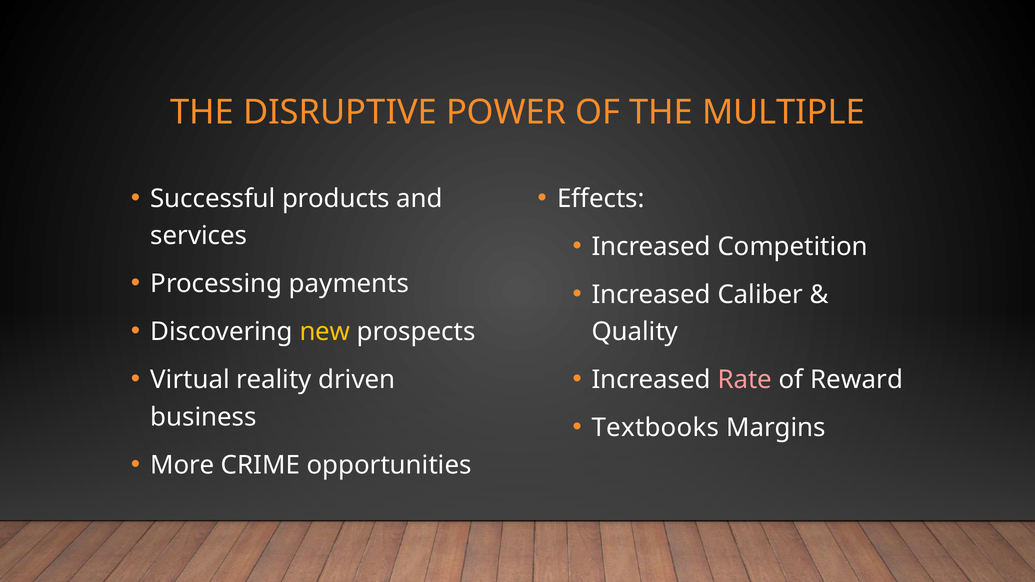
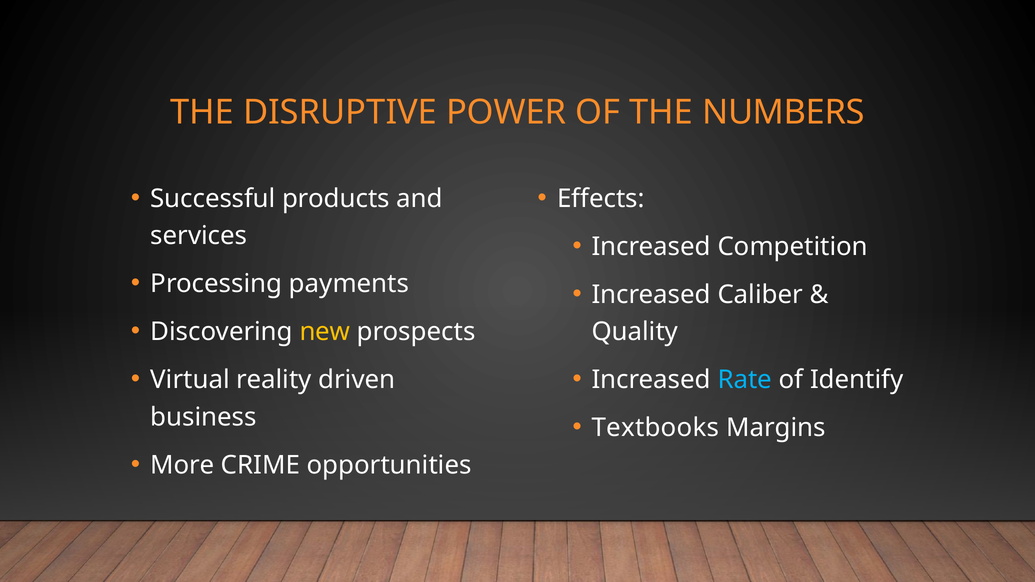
MULTIPLE: MULTIPLE -> NUMBERS (784, 113)
Rate colour: pink -> light blue (745, 380)
Reward: Reward -> Identify (857, 380)
